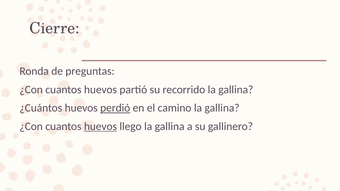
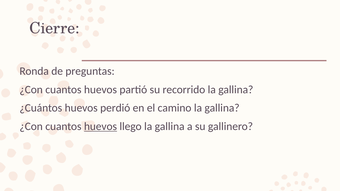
perdió underline: present -> none (115, 108)
